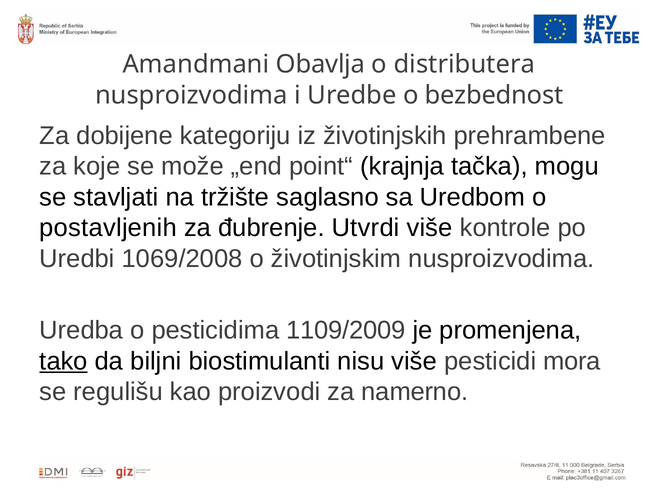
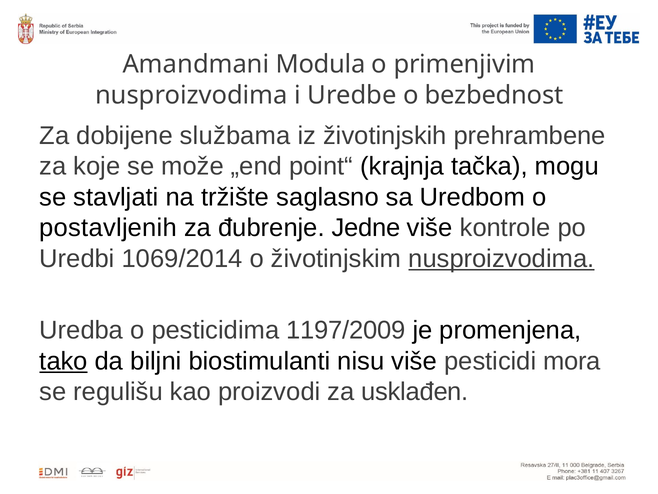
Obavlja: Obavlja -> Modula (321, 64)
distributera: distributera -> primenjivim (464, 64)
kategoriju: kategoriju -> službama (235, 136)
Utvrdi: Utvrdi -> Jedne (366, 228)
1069/2008: 1069/2008 -> 1069/2014 (182, 258)
nusproizvodima underline: none -> present (501, 258)
1109/2009: 1109/2009 -> 1197/2009 (346, 330)
namerno: namerno -> usklađen (415, 392)
